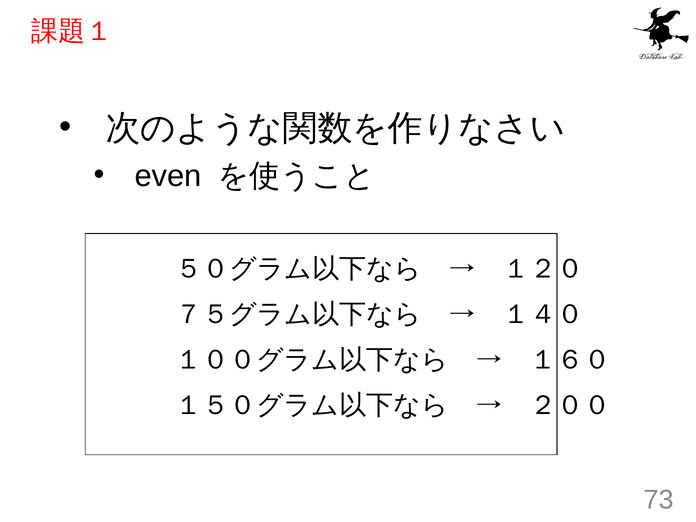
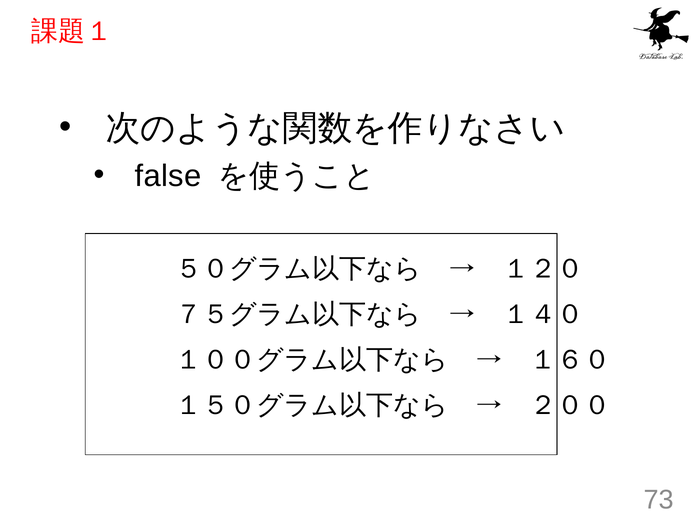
even: even -> false (168, 176)
